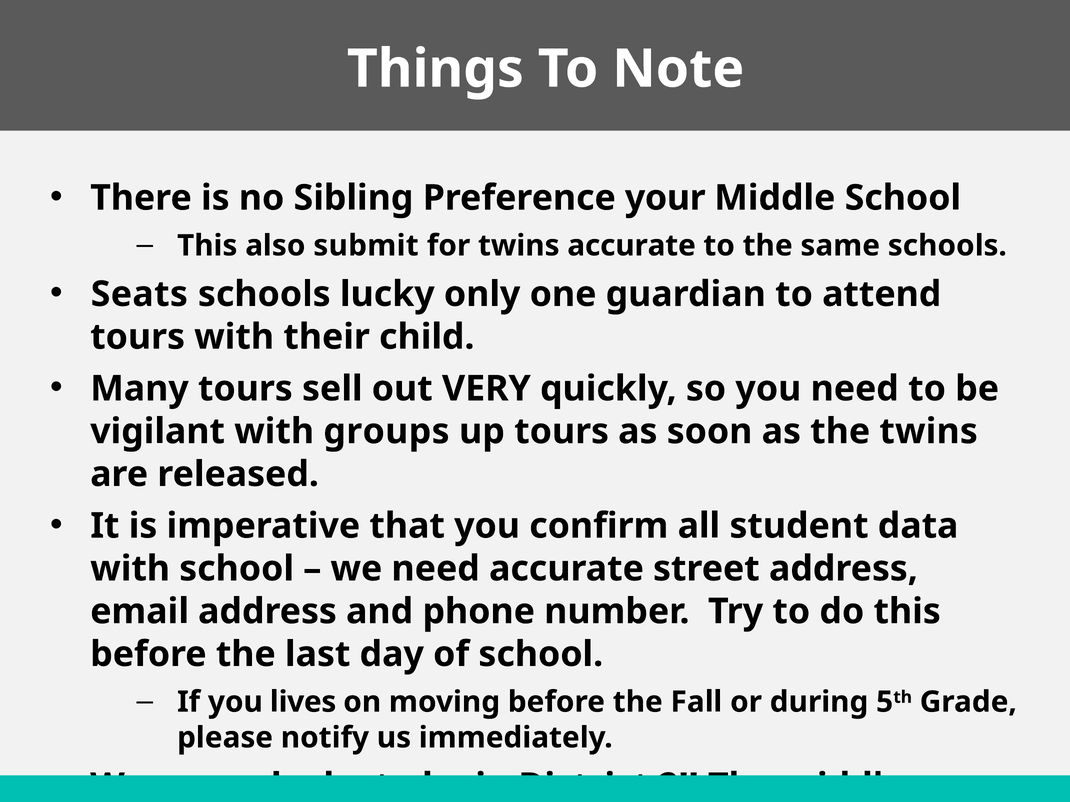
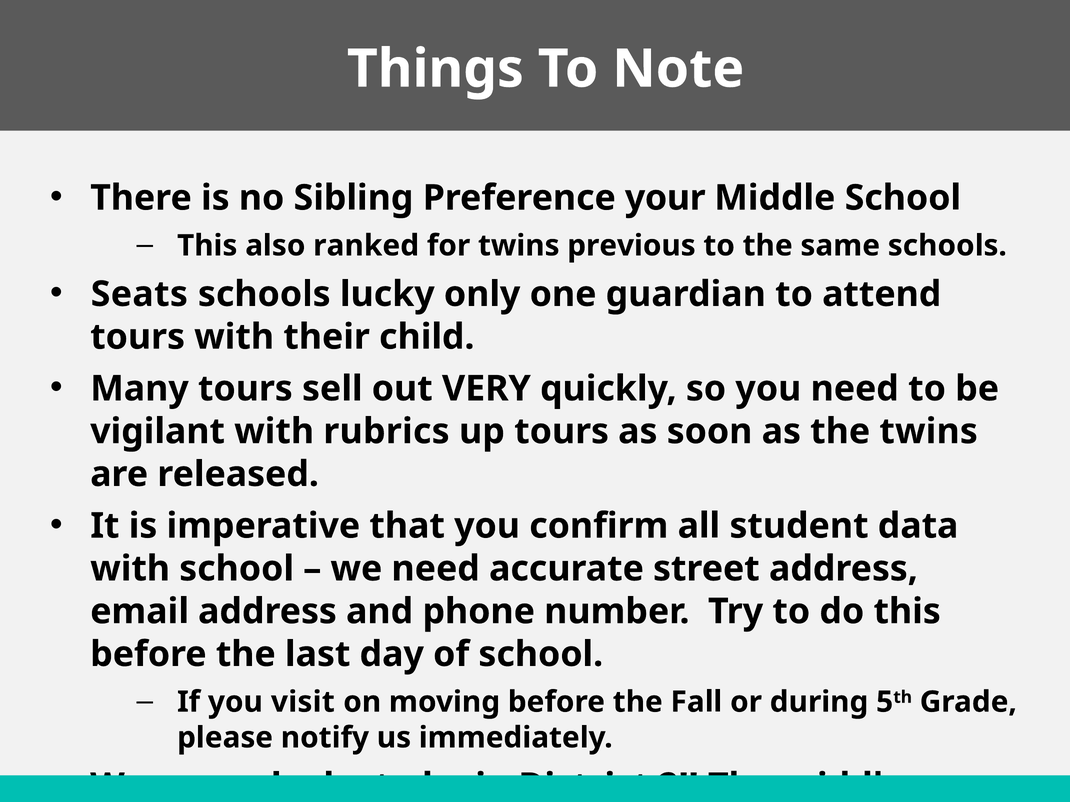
submit: submit -> ranked (366, 246)
twins accurate: accurate -> previous (631, 246)
groups: groups -> rubrics (386, 432)
lives: lives -> visit (303, 702)
